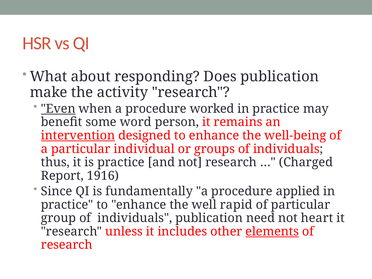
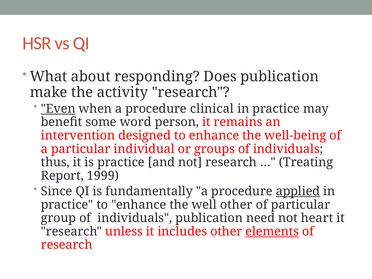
worked: worked -> clinical (212, 109)
intervention underline: present -> none (78, 136)
Charged: Charged -> Treating (306, 162)
1916: 1916 -> 1999 (103, 176)
applied underline: none -> present (298, 191)
well rapid: rapid -> other (236, 205)
